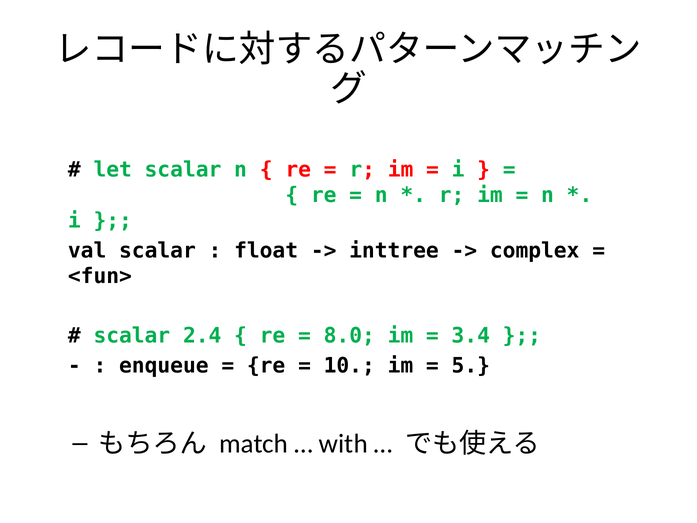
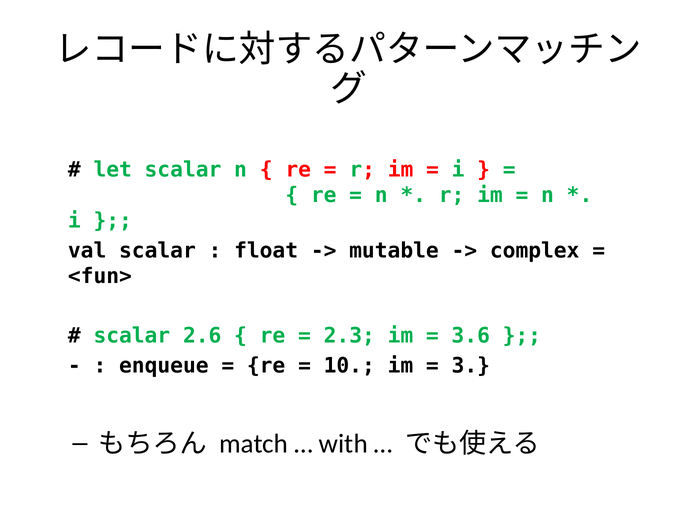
inttree: inttree -> mutable (394, 250)
2.4: 2.4 -> 2.6 (202, 336)
8.0: 8.0 -> 2.3 (349, 336)
3.4: 3.4 -> 3.6 (471, 336)
5: 5 -> 3 (471, 365)
